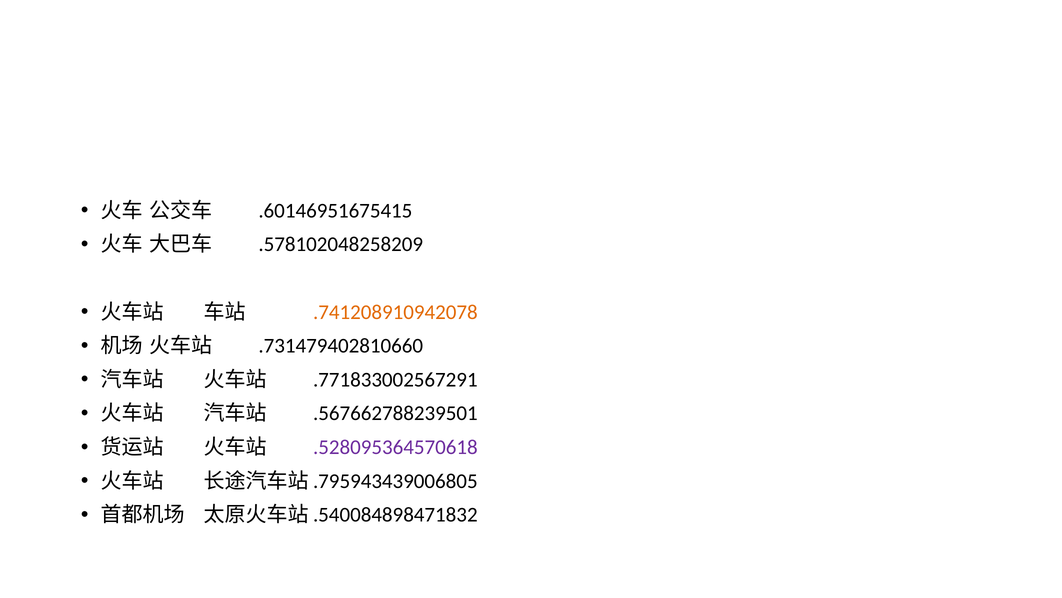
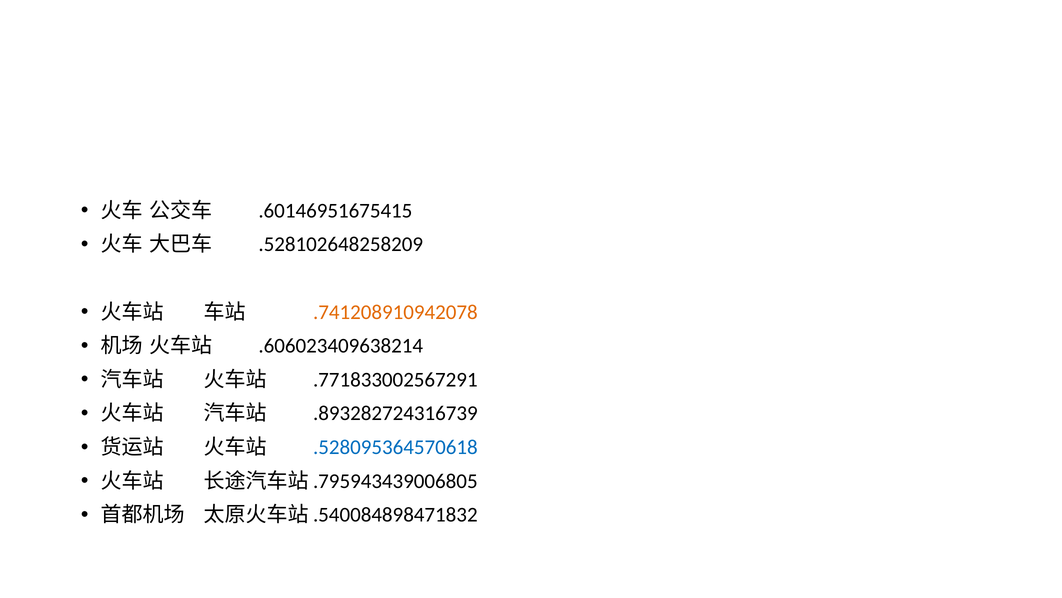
.578102048258209: .578102048258209 -> .528102648258209 (341, 244)
.731479402810660: .731479402810660 -> .606023409638214 (341, 346)
.567662788239501: .567662788239501 -> .893282724316739 (395, 413)
.528095364570618 colour: purple -> blue (395, 447)
